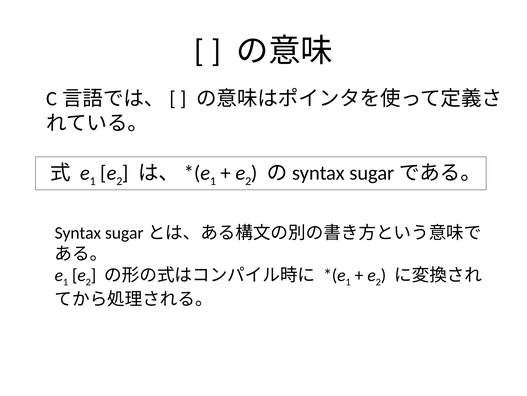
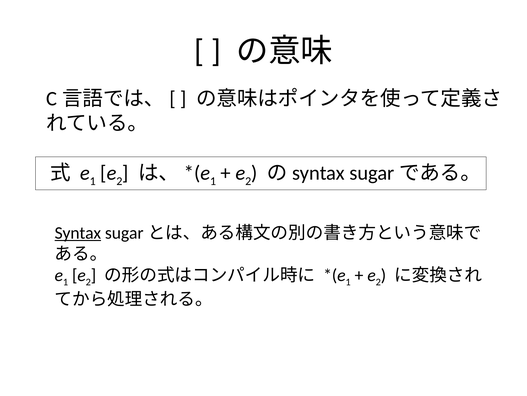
Syntax underline: none -> present (78, 233)
